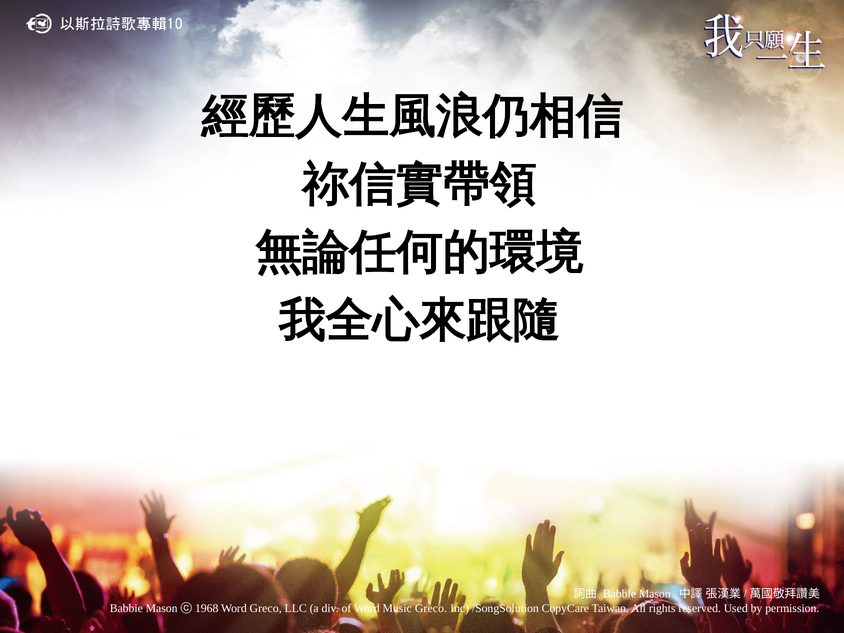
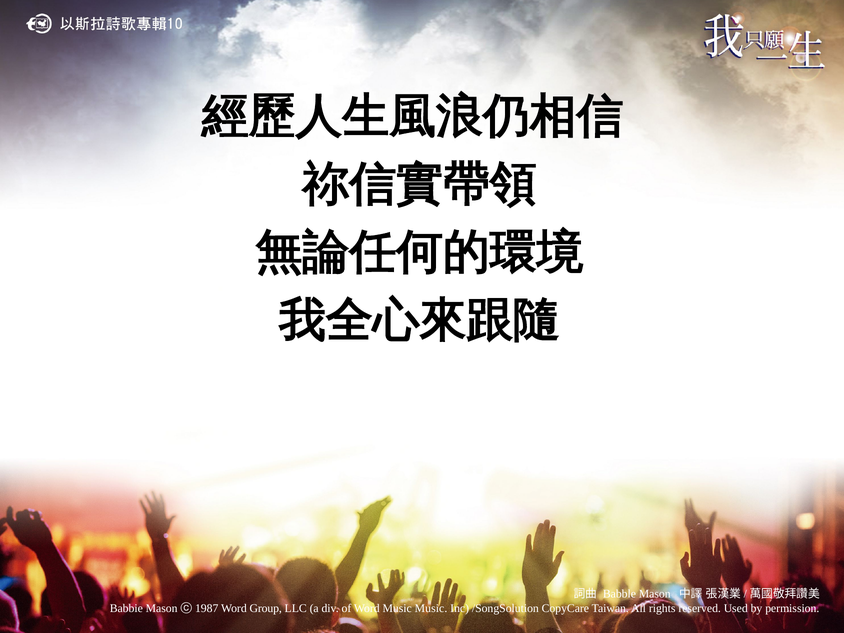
1968: 1968 -> 1987 (207, 608)
Word Greco: Greco -> Group (266, 608)
Music Greco: Greco -> Music (431, 608)
